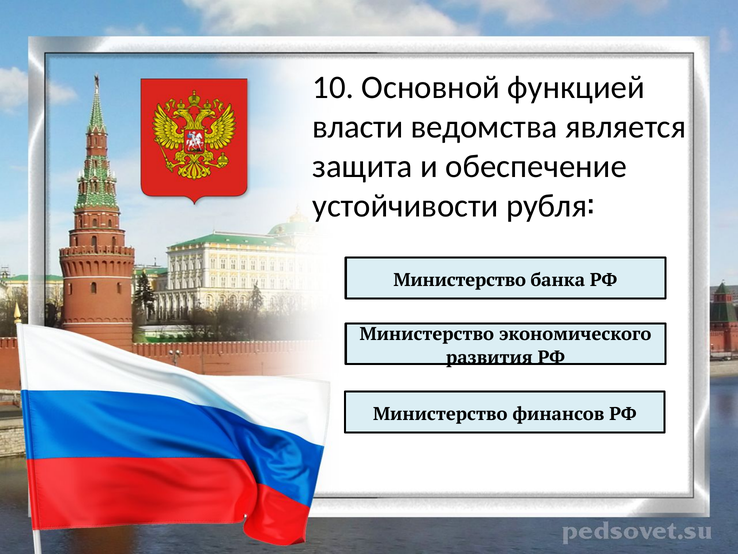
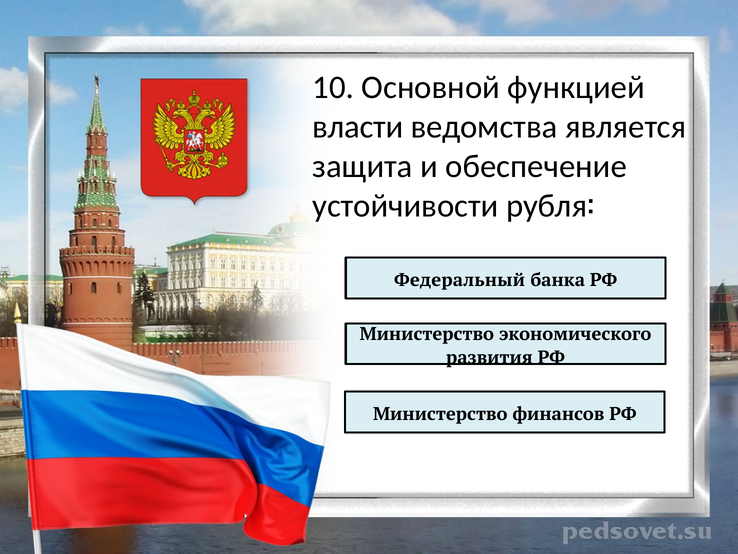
Министерство: Министерство -> Федеральный (460, 280)
